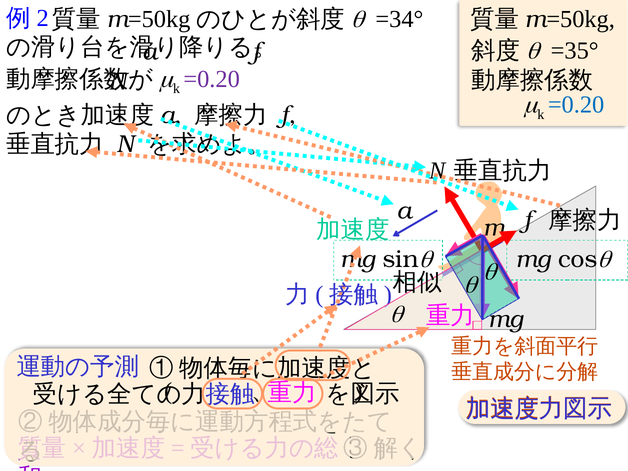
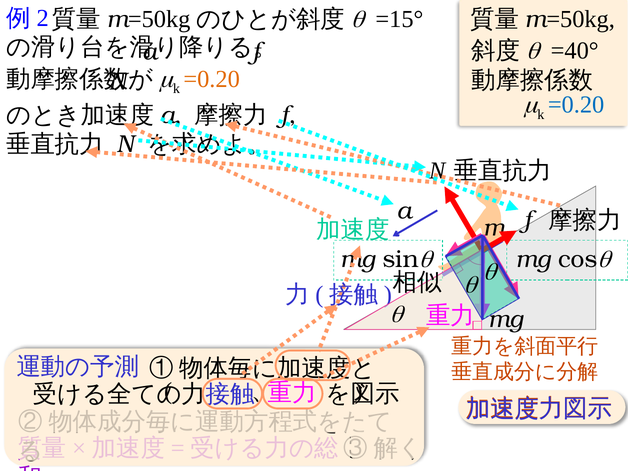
=34°: =34° -> =15° (399, 19)
=35°: =35° -> =40° (575, 51)
=0.20 colour: purple -> orange (212, 79)
